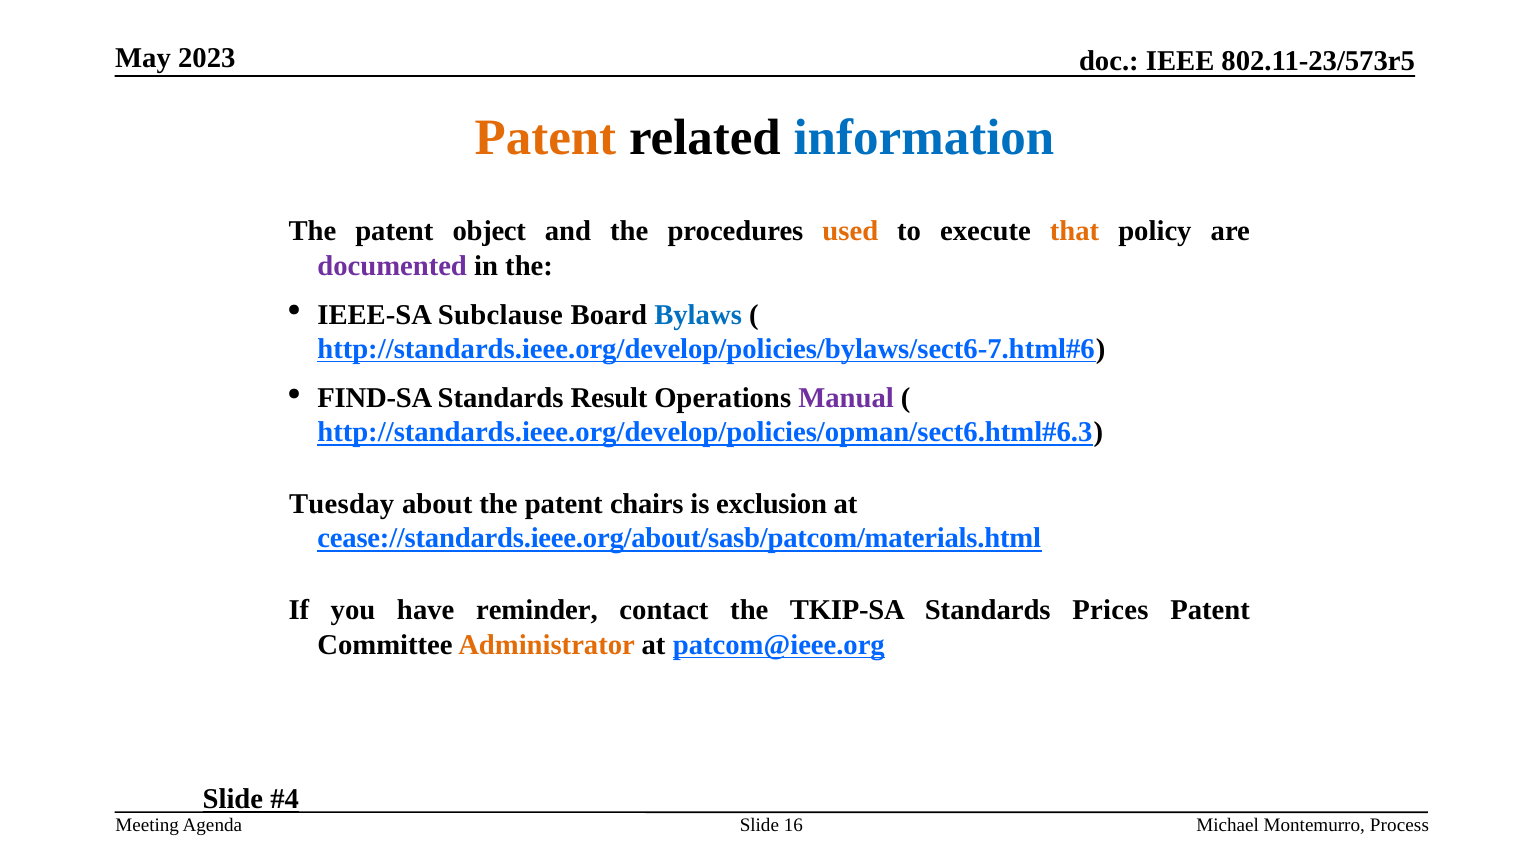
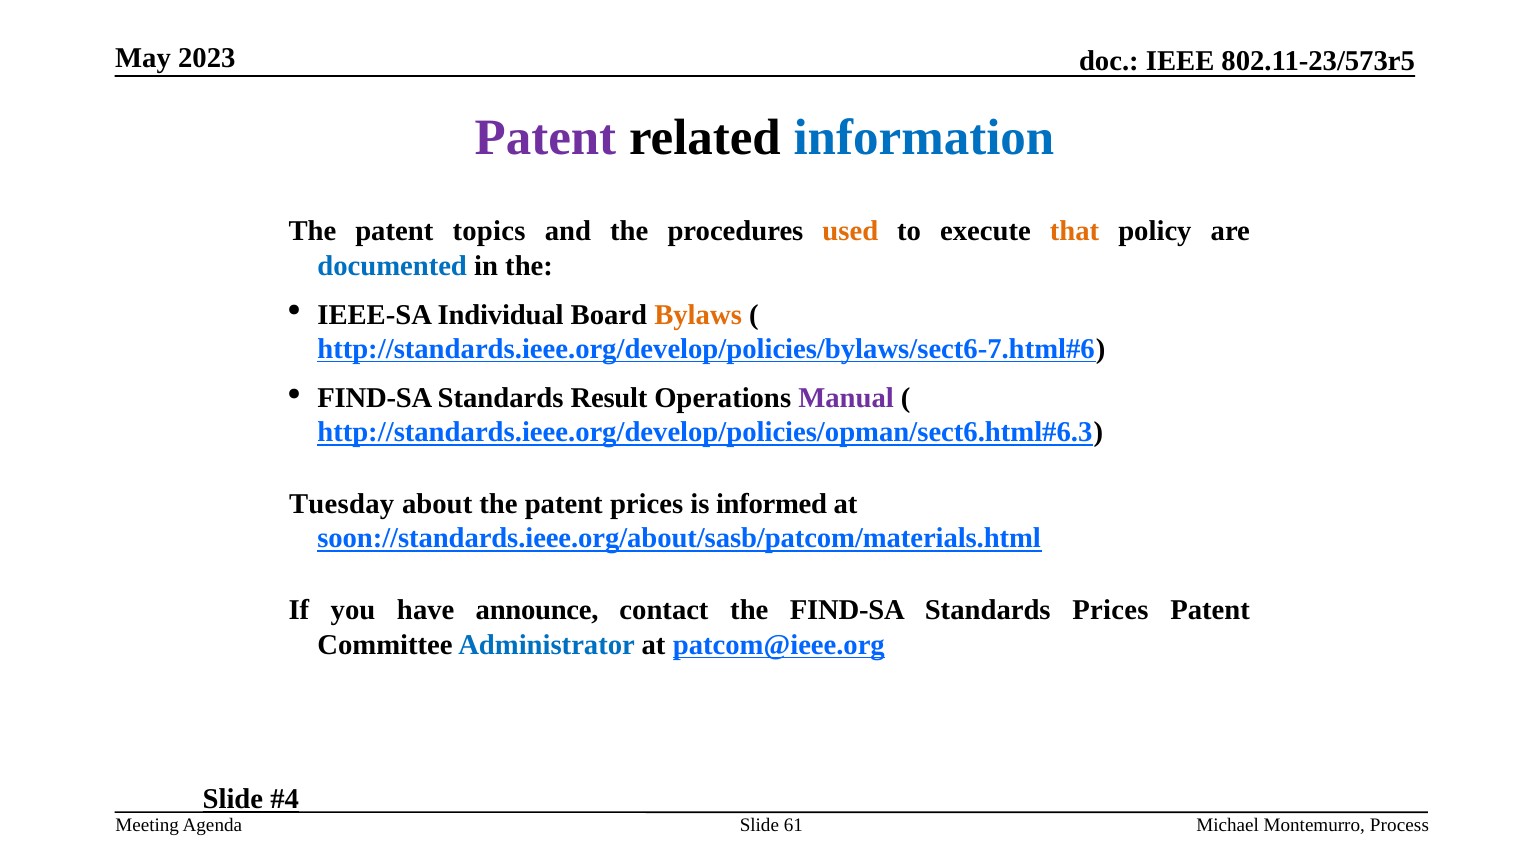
Patent colour: orange -> purple (545, 137)
object: object -> topics (489, 231)
documented colour: purple -> blue (392, 266)
Subclause: Subclause -> Individual (501, 315)
Bylaws colour: blue -> orange (698, 315)
patent chairs: chairs -> prices (647, 504)
exclusion: exclusion -> informed (772, 504)
cease://standards.ieee.org/about/sasb/patcom/materials.html: cease://standards.ieee.org/about/sasb/patcom/materials.html -> soon://standards.ieee.org/about/sasb/patcom/materials.html (679, 539)
reminder: reminder -> announce (537, 611)
the TKIP-SA: TKIP-SA -> FIND-SA (847, 611)
Administrator colour: orange -> blue (547, 645)
16: 16 -> 61 (793, 825)
